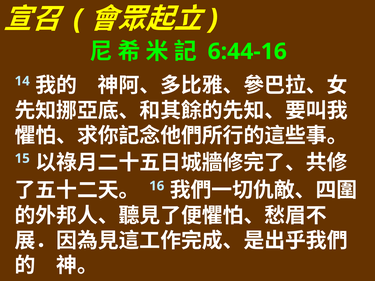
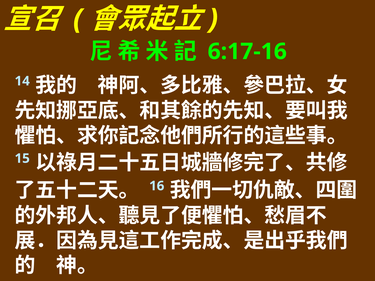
6:44-16: 6:44-16 -> 6:17-16 (247, 52)
